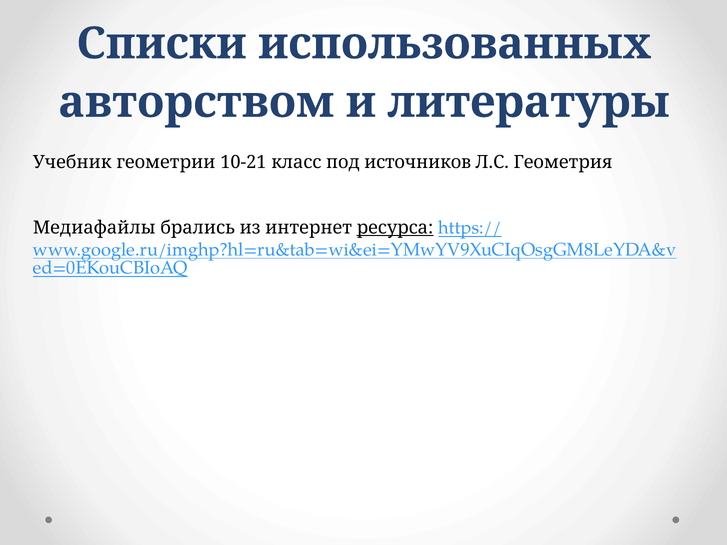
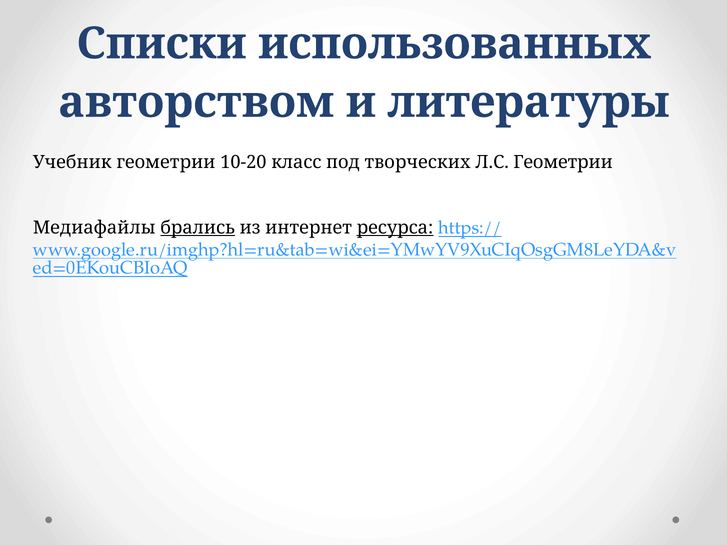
10-21: 10-21 -> 10-20 (243, 162)
источников: источников -> творческих (418, 162)
Л.С Геометрия: Геометрия -> Геометрии (563, 162)
брались underline: none -> present (198, 228)
